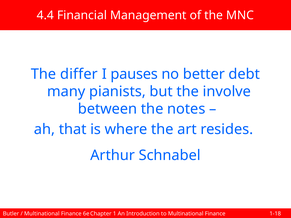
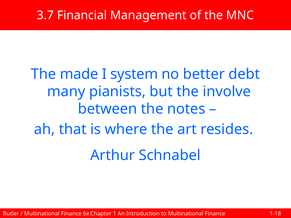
4.4: 4.4 -> 3.7 (45, 15)
differ: differ -> made (79, 74)
pauses: pauses -> system (134, 74)
